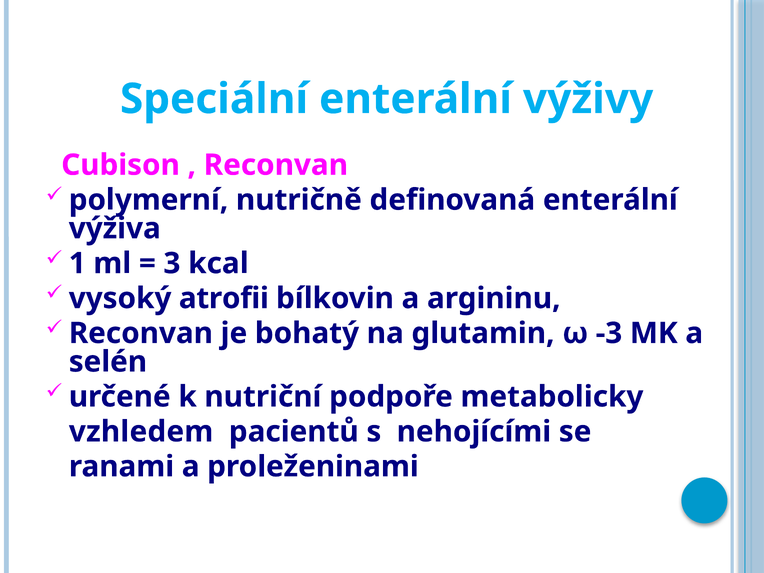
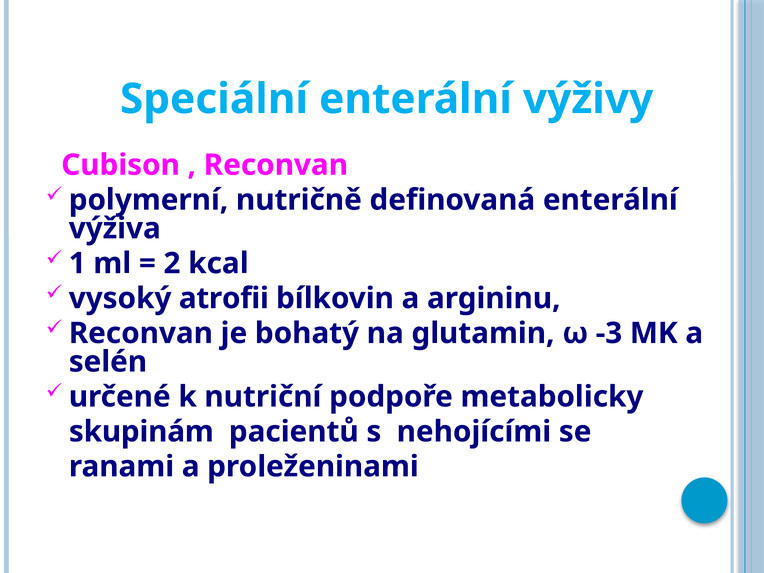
3: 3 -> 2 (172, 263)
vzhledem: vzhledem -> skupinám (141, 432)
